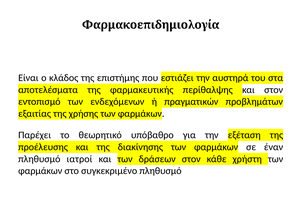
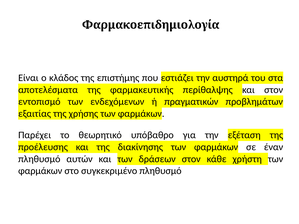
ιατροί: ιατροί -> αυτών (80, 159)
